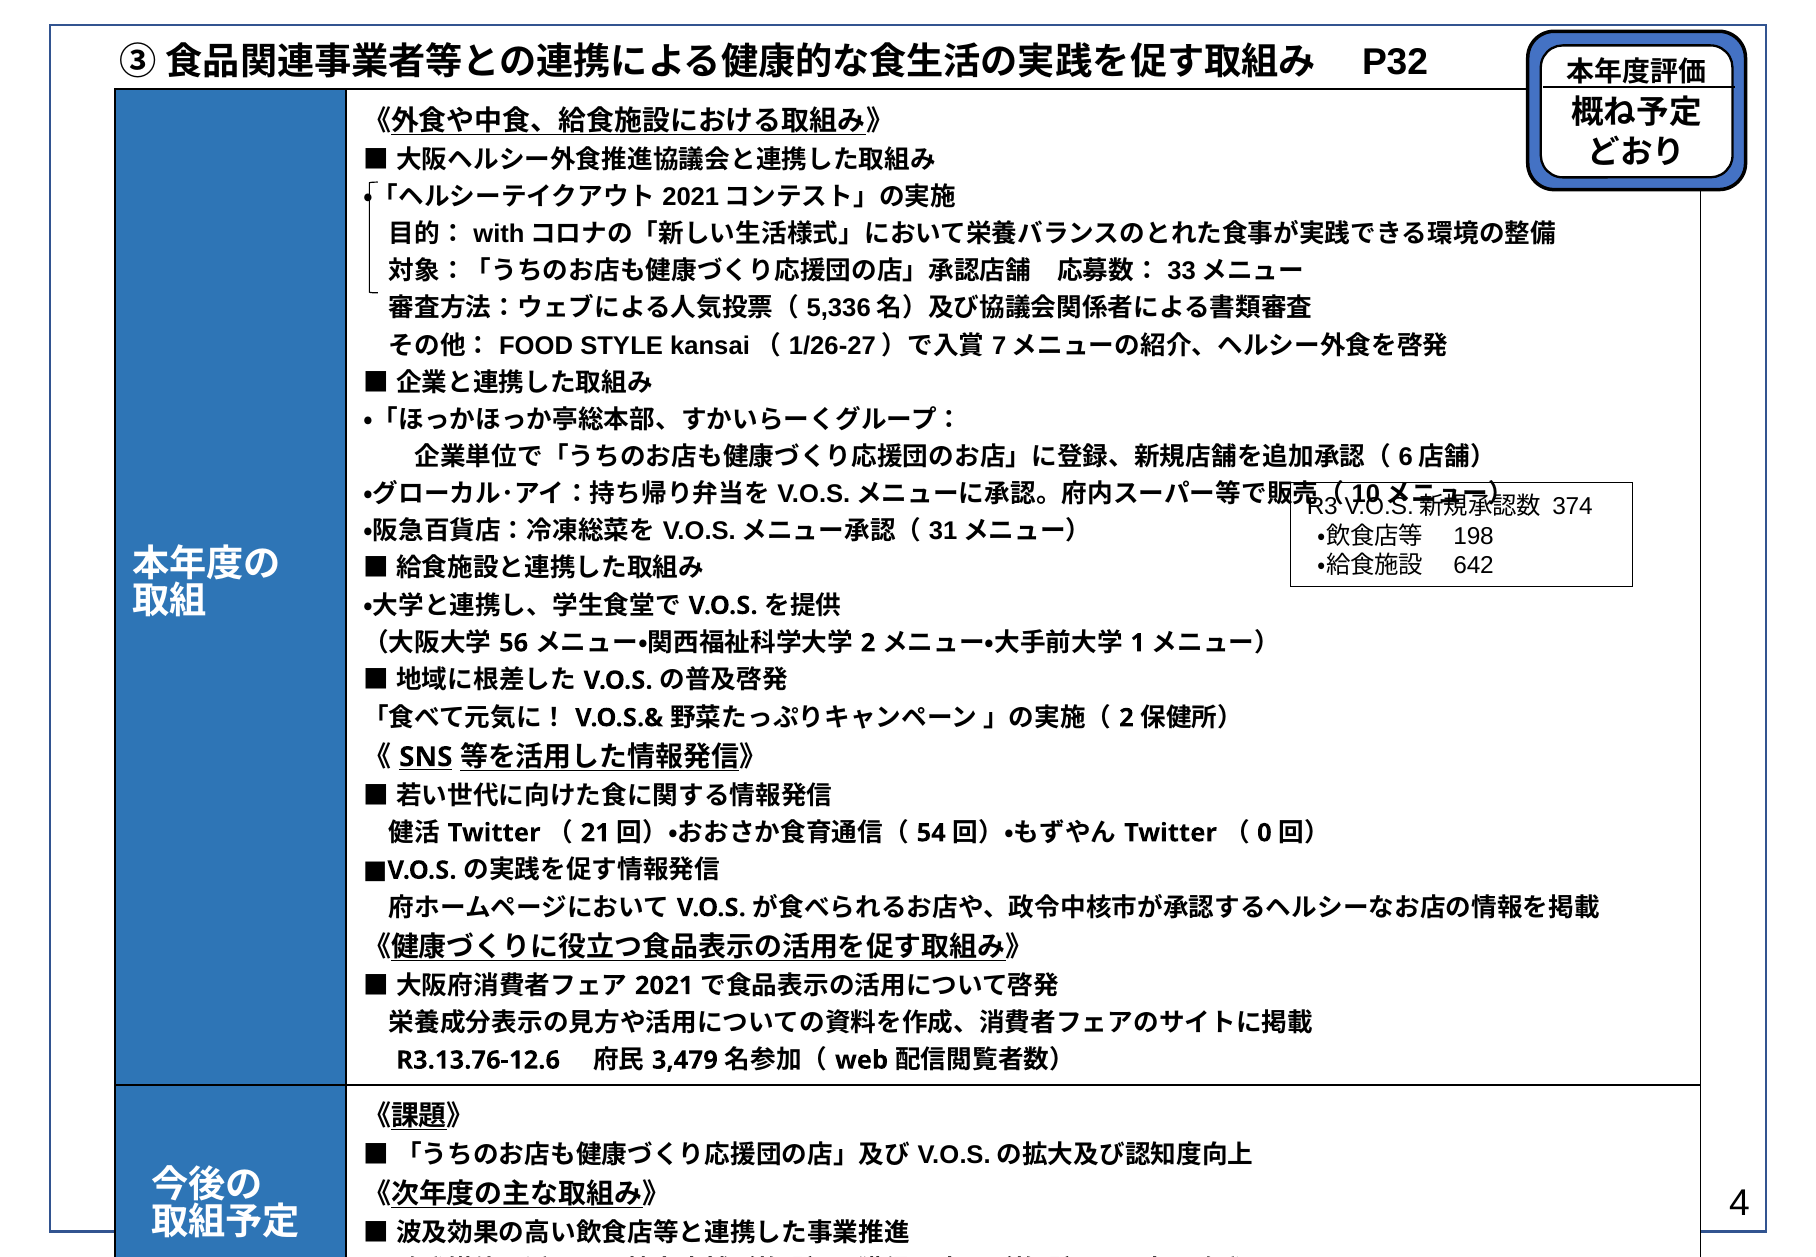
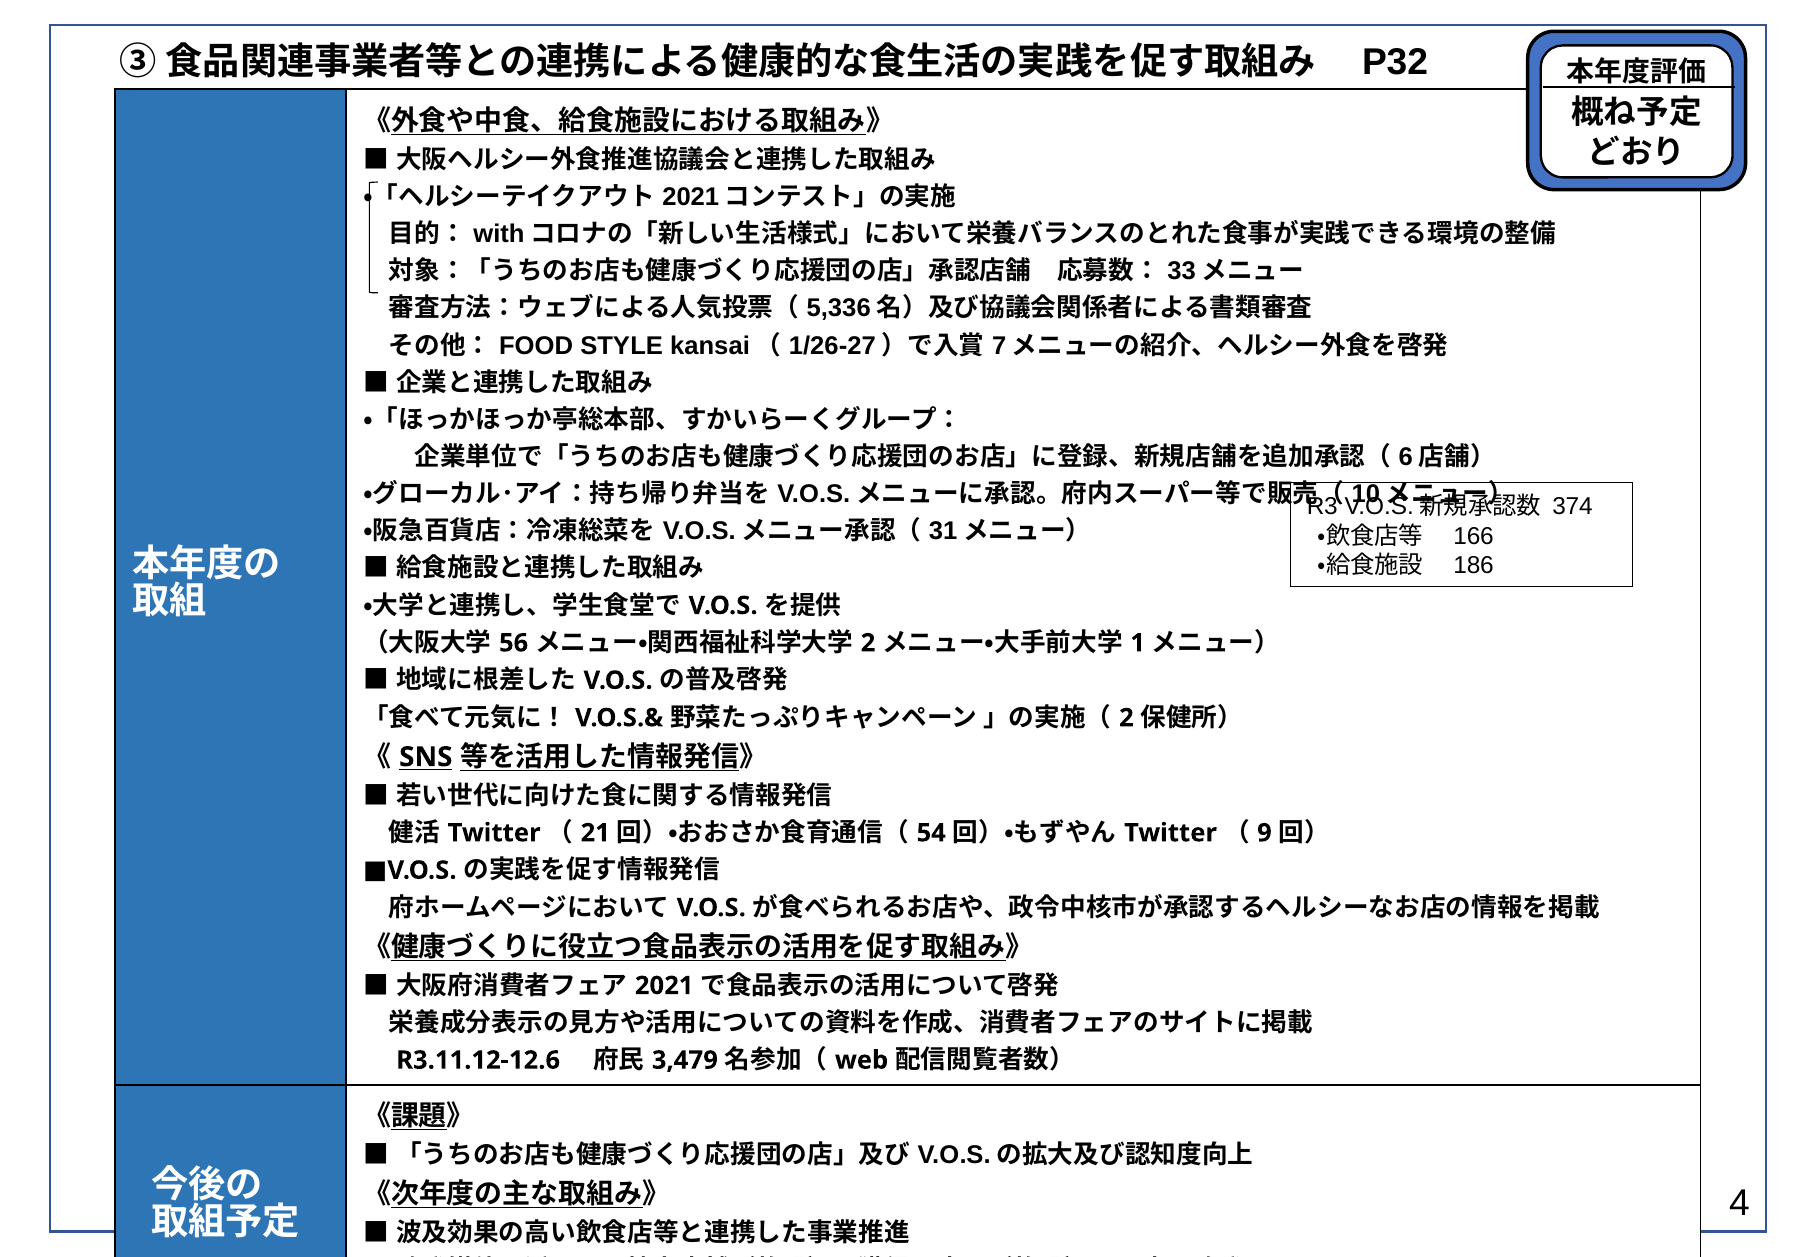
198: 198 -> 166 (1474, 536)
642: 642 -> 186 (1474, 566)
0: 0 -> 9 (1264, 833)
R3.13.76-12.6: R3.13.76-12.6 -> R3.11.12-12.6 (478, 1060)
